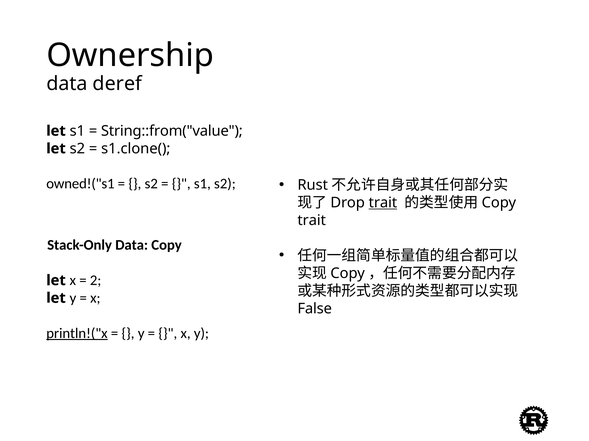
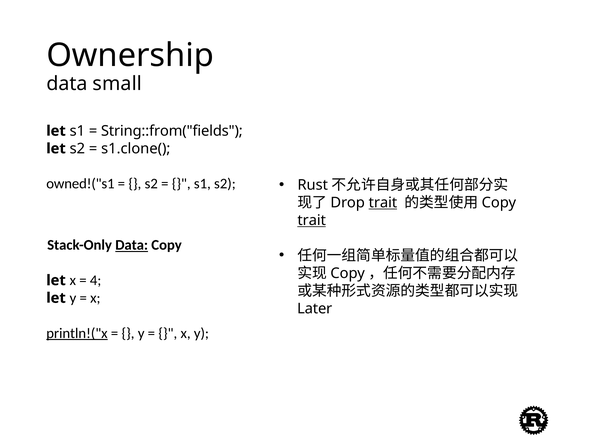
deref: deref -> small (117, 84)
String::from("value: String::from("value -> String::from("fields (172, 131)
trait underline: none -> present (312, 221)
Data underline: none -> present (132, 246)
2: 2 -> 4 (96, 281)
False: False -> Later (315, 309)
